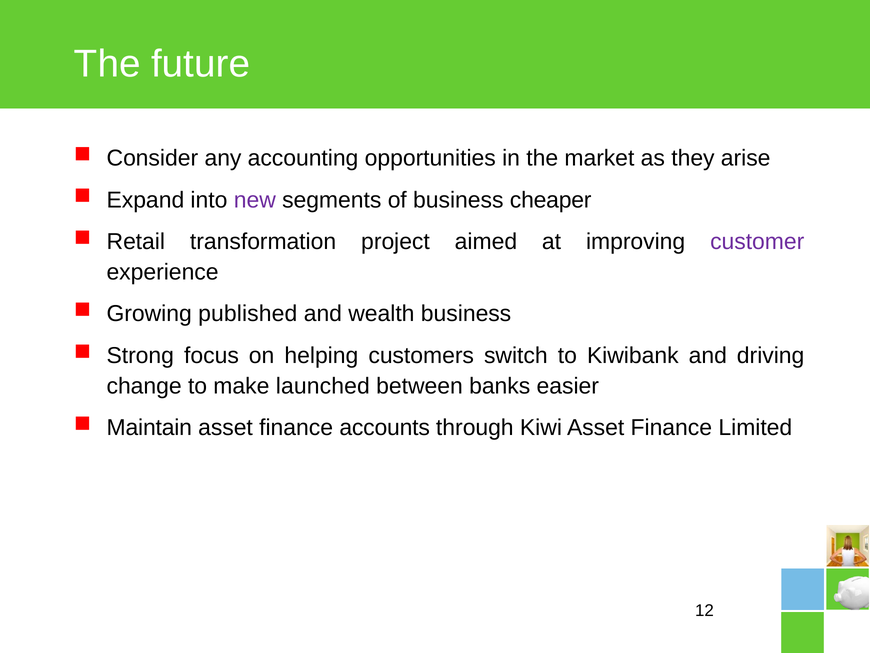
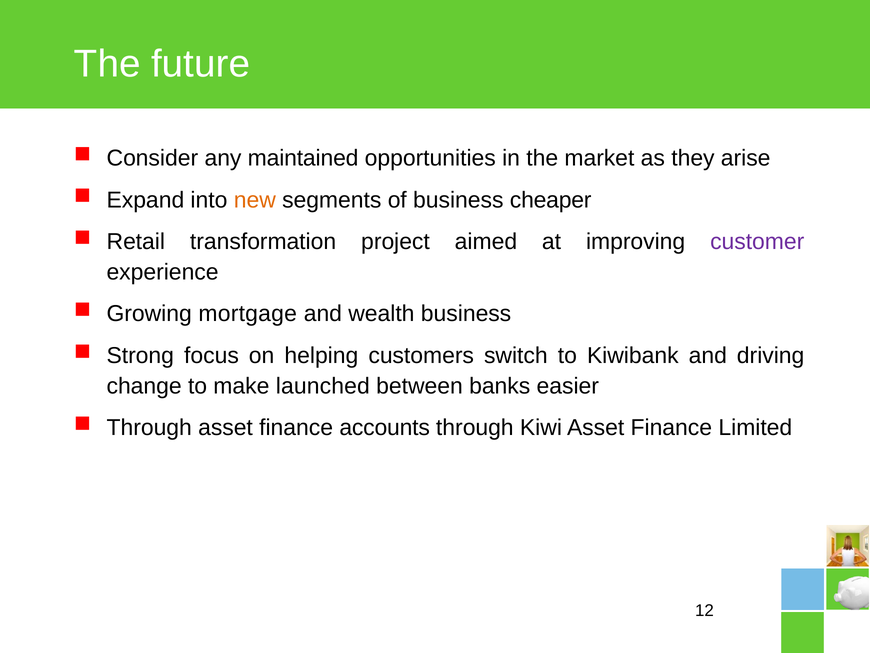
accounting: accounting -> maintained (303, 158)
new colour: purple -> orange (255, 200)
published: published -> mortgage (248, 314)
Maintain: Maintain -> Through (149, 427)
